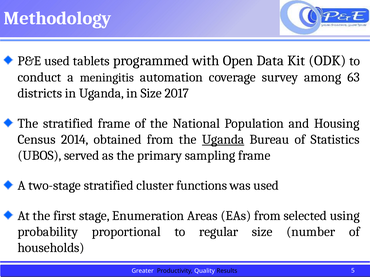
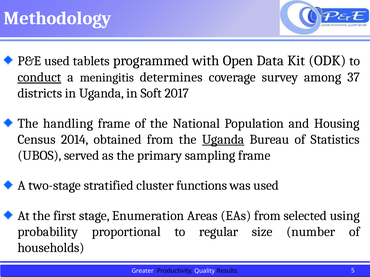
conduct underline: none -> present (39, 77)
automation: automation -> determines (171, 77)
63: 63 -> 37 (354, 77)
in Size: Size -> Soft (151, 93)
The stratified: stratified -> handling (68, 124)
